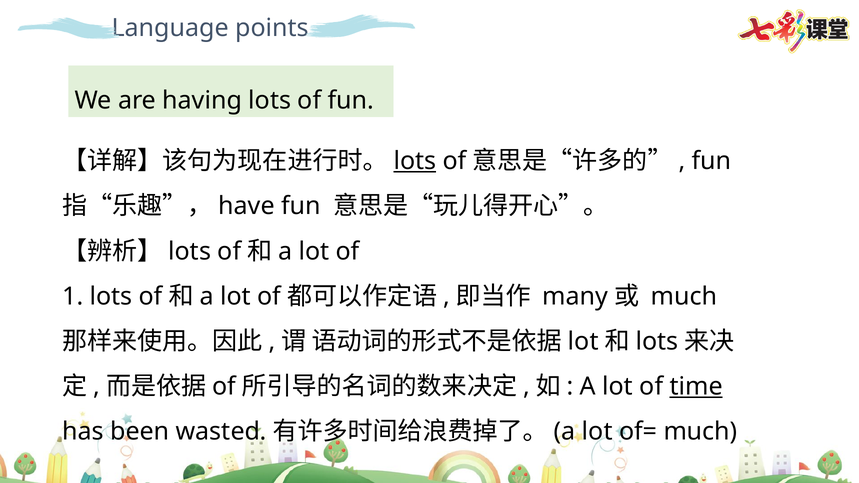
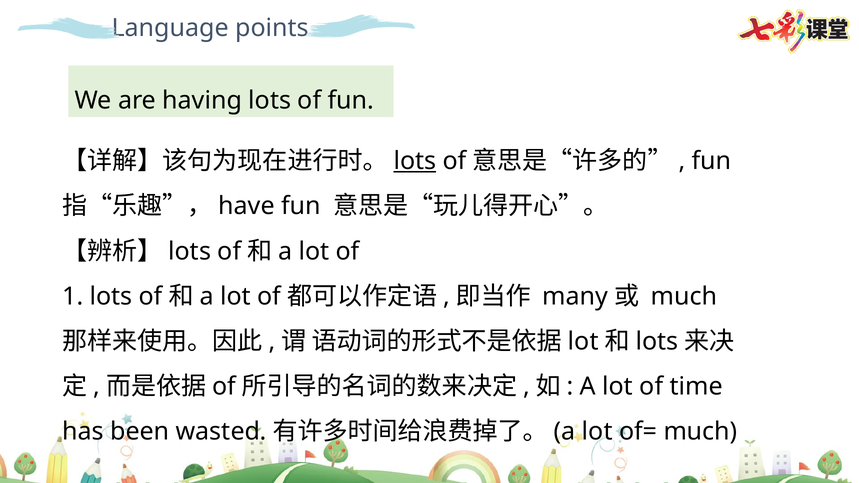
time underline: present -> none (696, 387)
